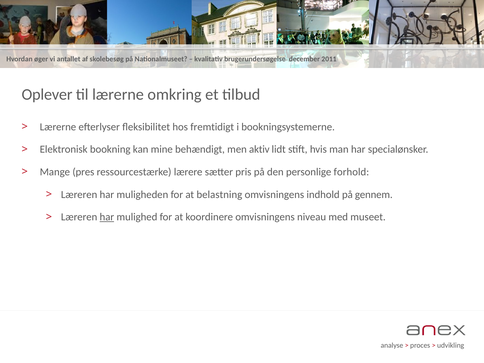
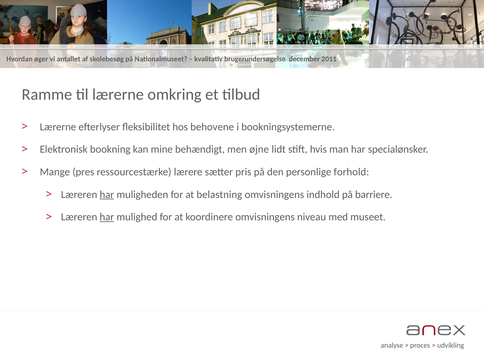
Oplever: Oplever -> Ramme (47, 95)
fremtidigt: fremtidigt -> behovene (212, 127)
aktiv: aktiv -> øjne (259, 149)
har underline: none -> present (107, 194)
gennem: gennem -> barriere (374, 194)
